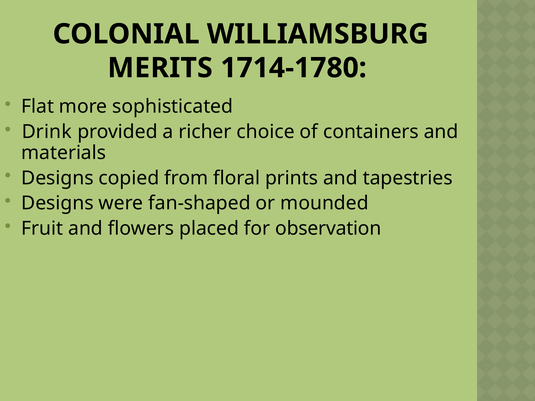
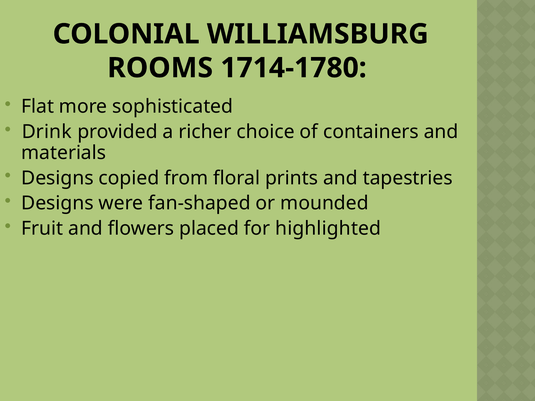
MERITS: MERITS -> ROOMS (160, 68)
observation: observation -> highlighted (328, 229)
